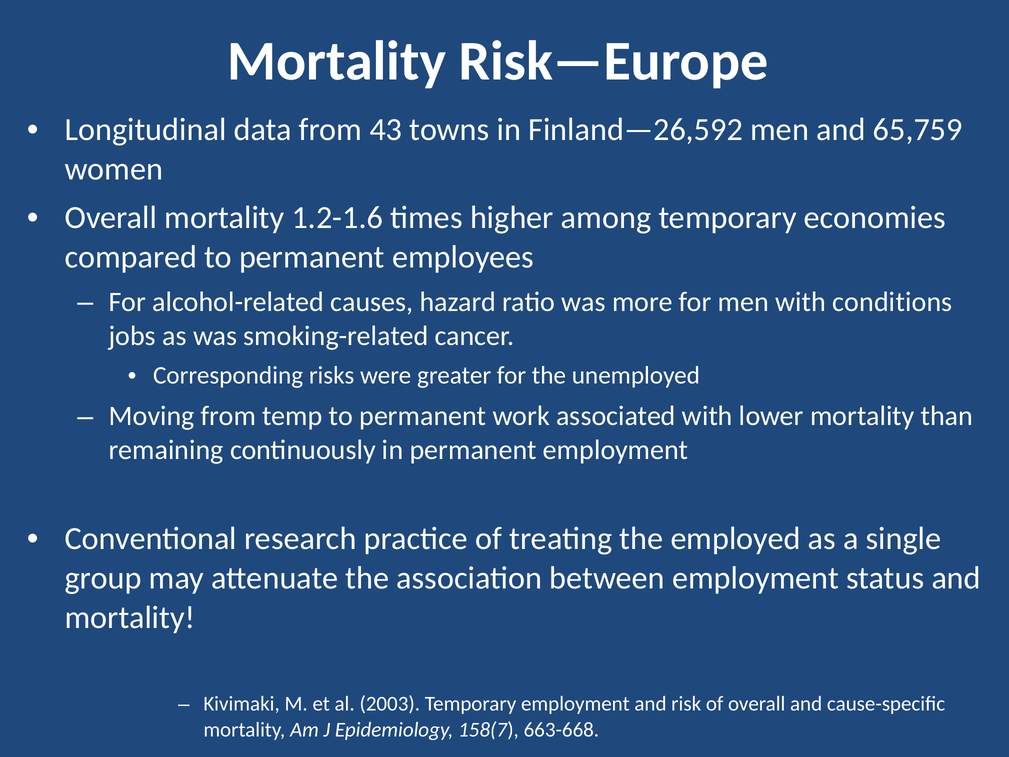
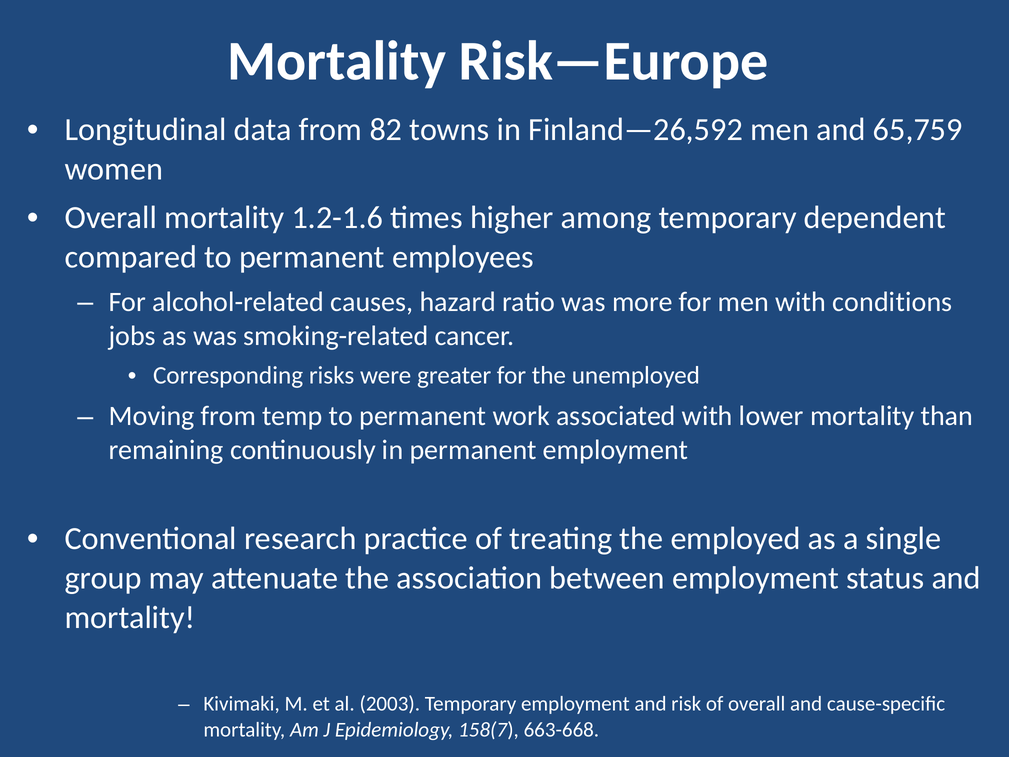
43: 43 -> 82 (386, 129)
economies: economies -> dependent (875, 217)
